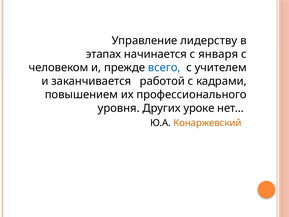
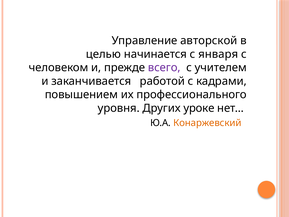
лидерству: лидерству -> авторской (209, 41)
этапах: этапах -> целью (103, 54)
всего colour: blue -> purple (164, 68)
